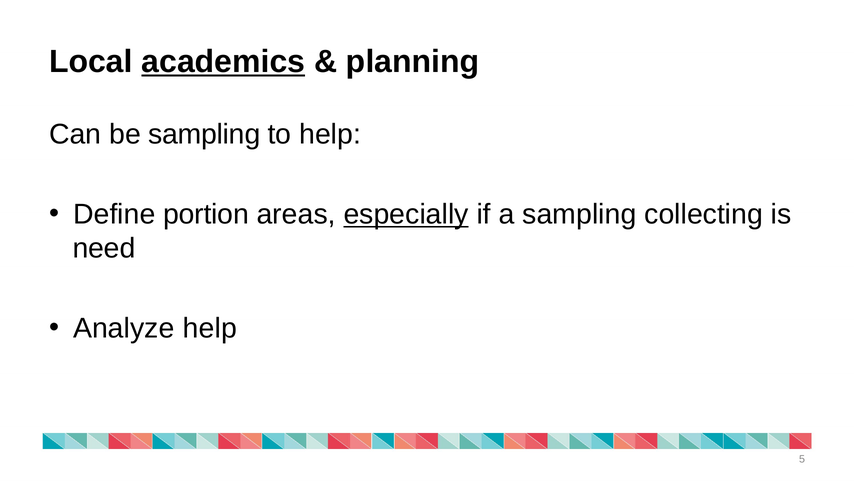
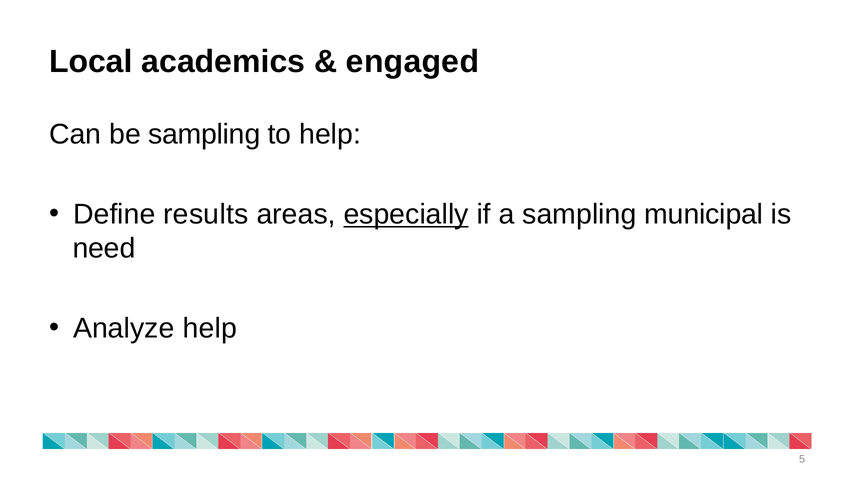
academics underline: present -> none (223, 61)
planning: planning -> engaged (413, 61)
portion: portion -> results (206, 214)
collecting: collecting -> municipal (704, 214)
